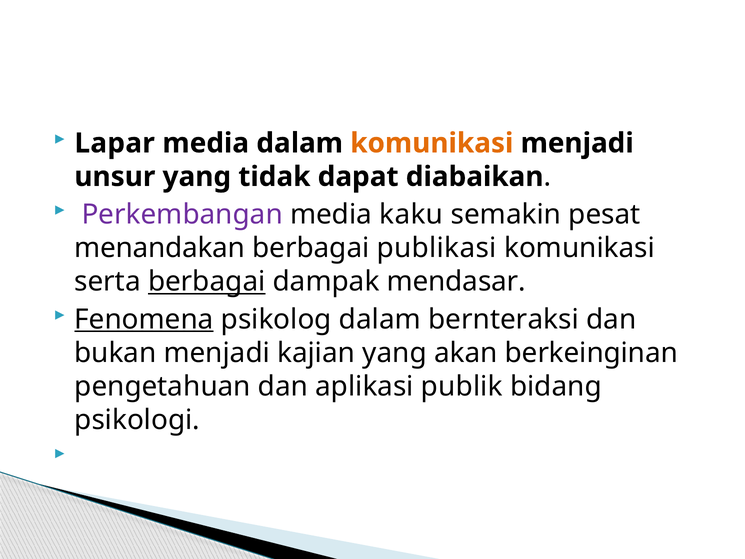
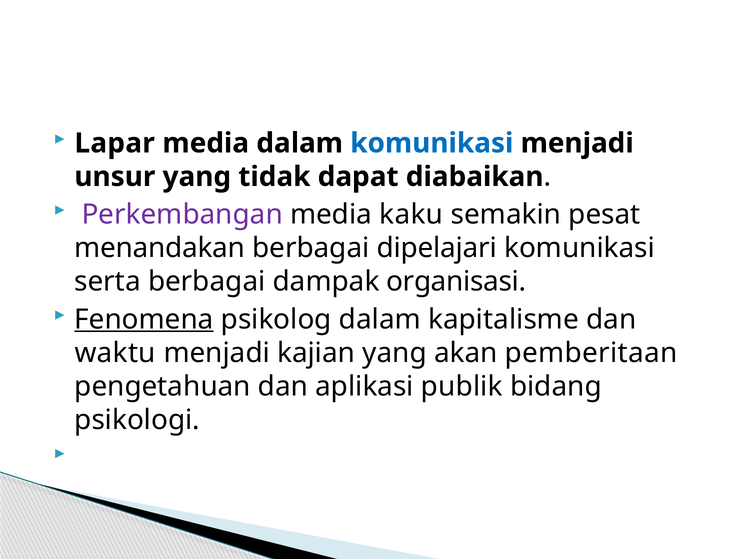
komunikasi colour: orange -> blue (432, 143)
publikasi: publikasi -> dipelajari (437, 248)
berbagai underline: present -> none (207, 281)
mendasar: mendasar -> organisasi (456, 281)
bernteraksi: bernteraksi -> kapitalisme (503, 319)
bukan: bukan -> waktu (115, 353)
berkeinginan: berkeinginan -> pemberitaan (591, 353)
